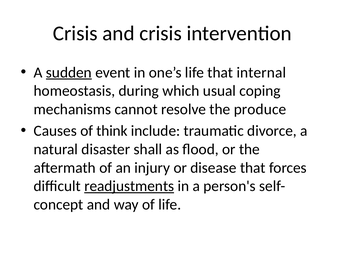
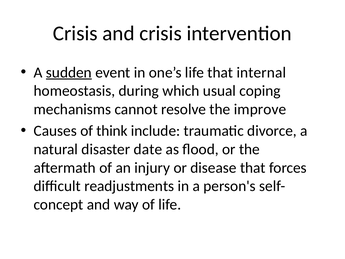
produce: produce -> improve (260, 109)
shall: shall -> date (148, 149)
readjustments underline: present -> none (129, 186)
